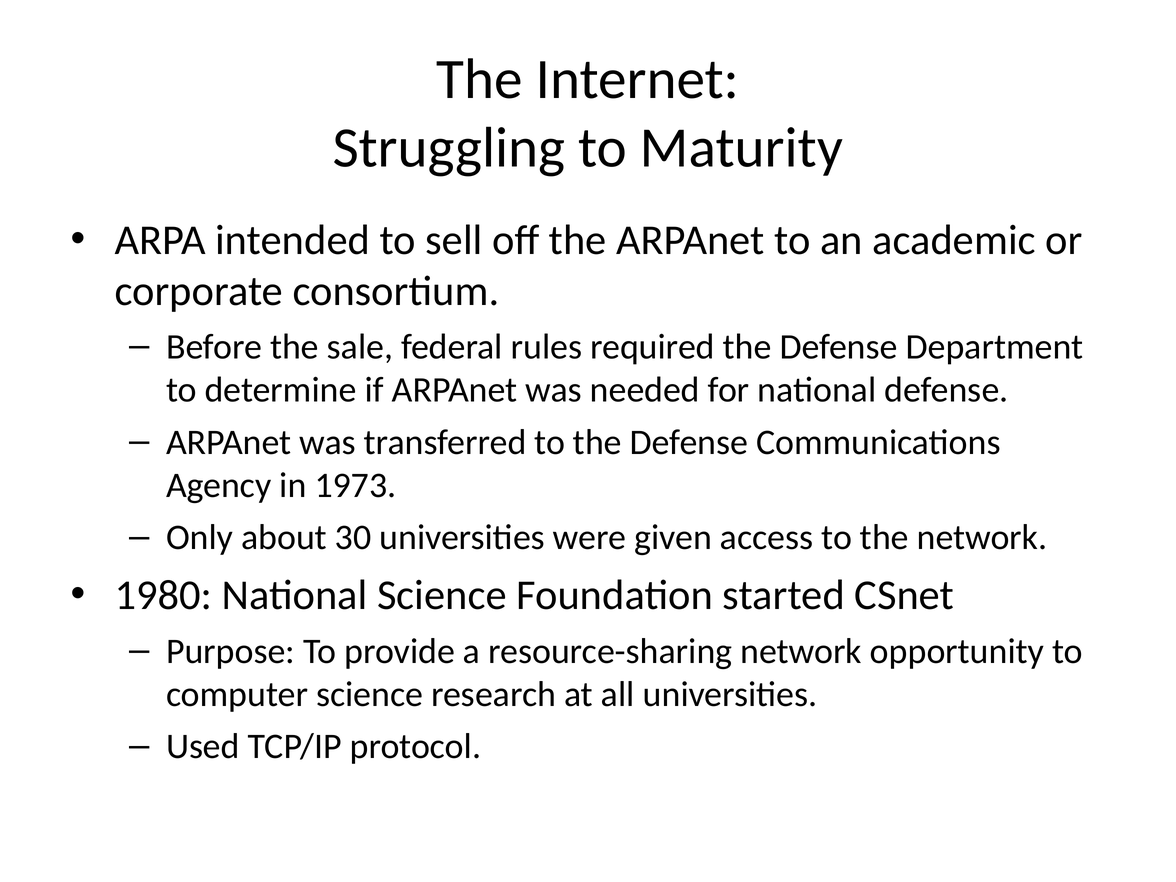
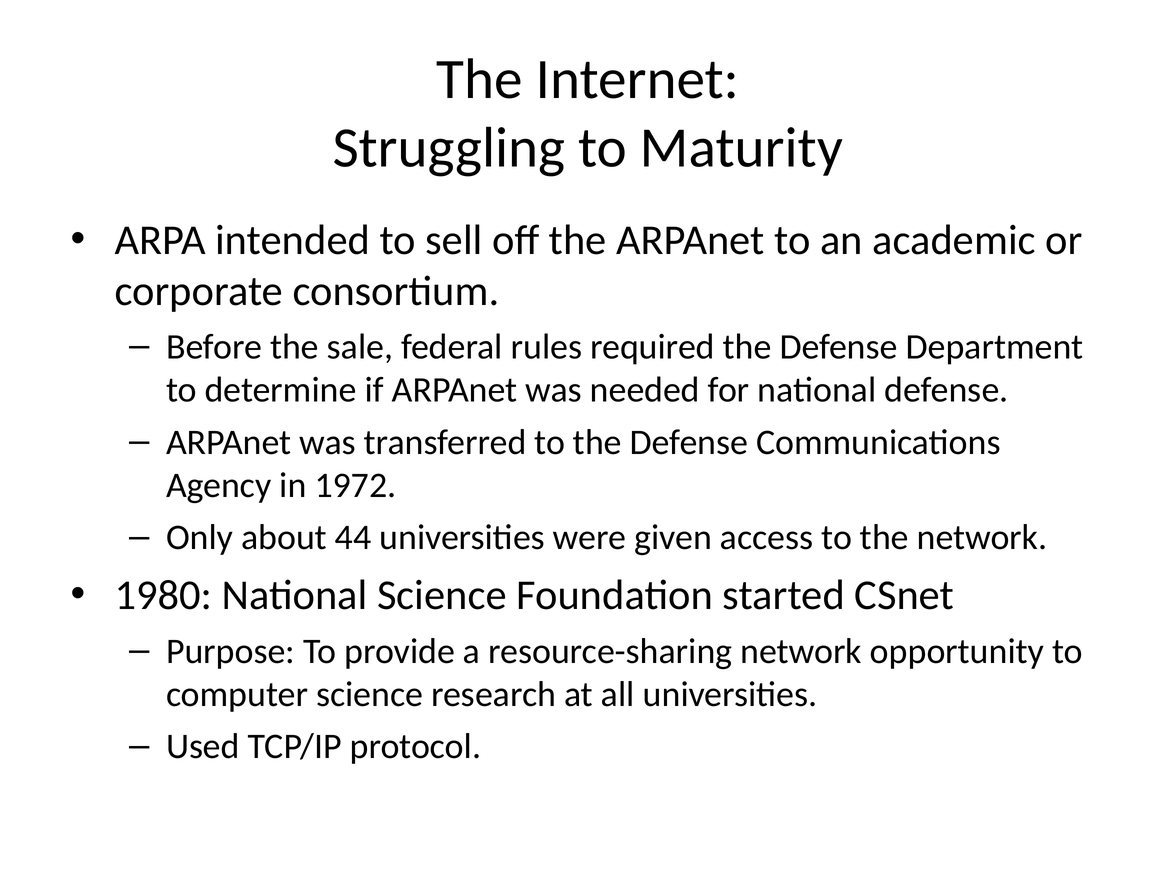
1973: 1973 -> 1972 (355, 485)
30: 30 -> 44 (353, 538)
